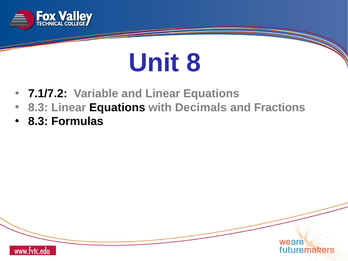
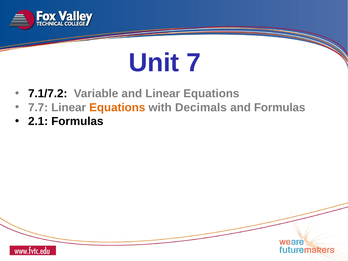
8: 8 -> 7 (194, 63)
8.3: 8.3 -> 7.7 (38, 107)
Equations colour: black -> orange (117, 107)
and Fractions: Fractions -> Formulas (280, 107)
8.3: 8.3 -> 2.1 (38, 121)
